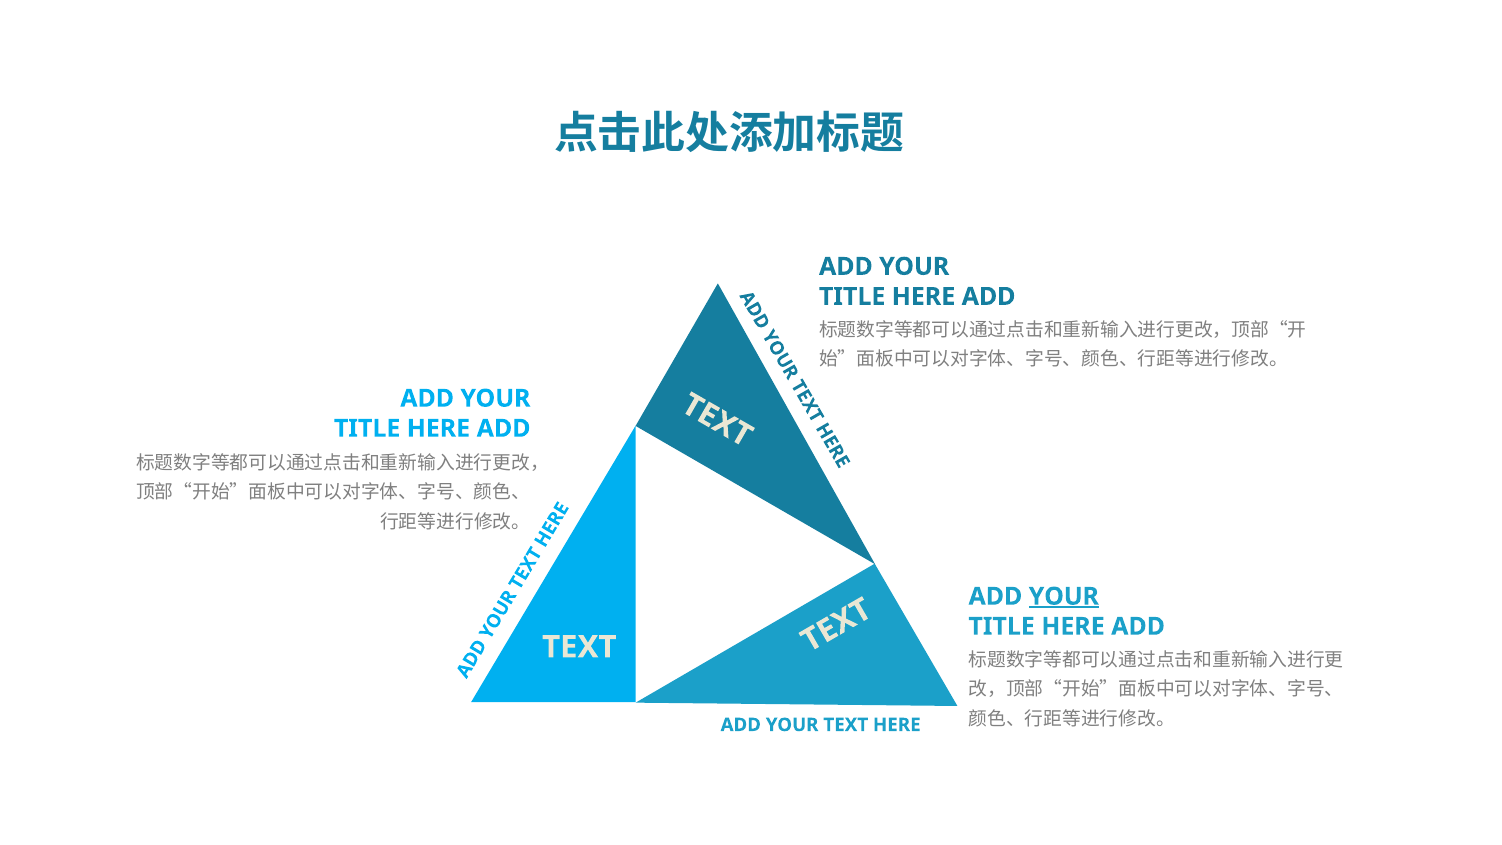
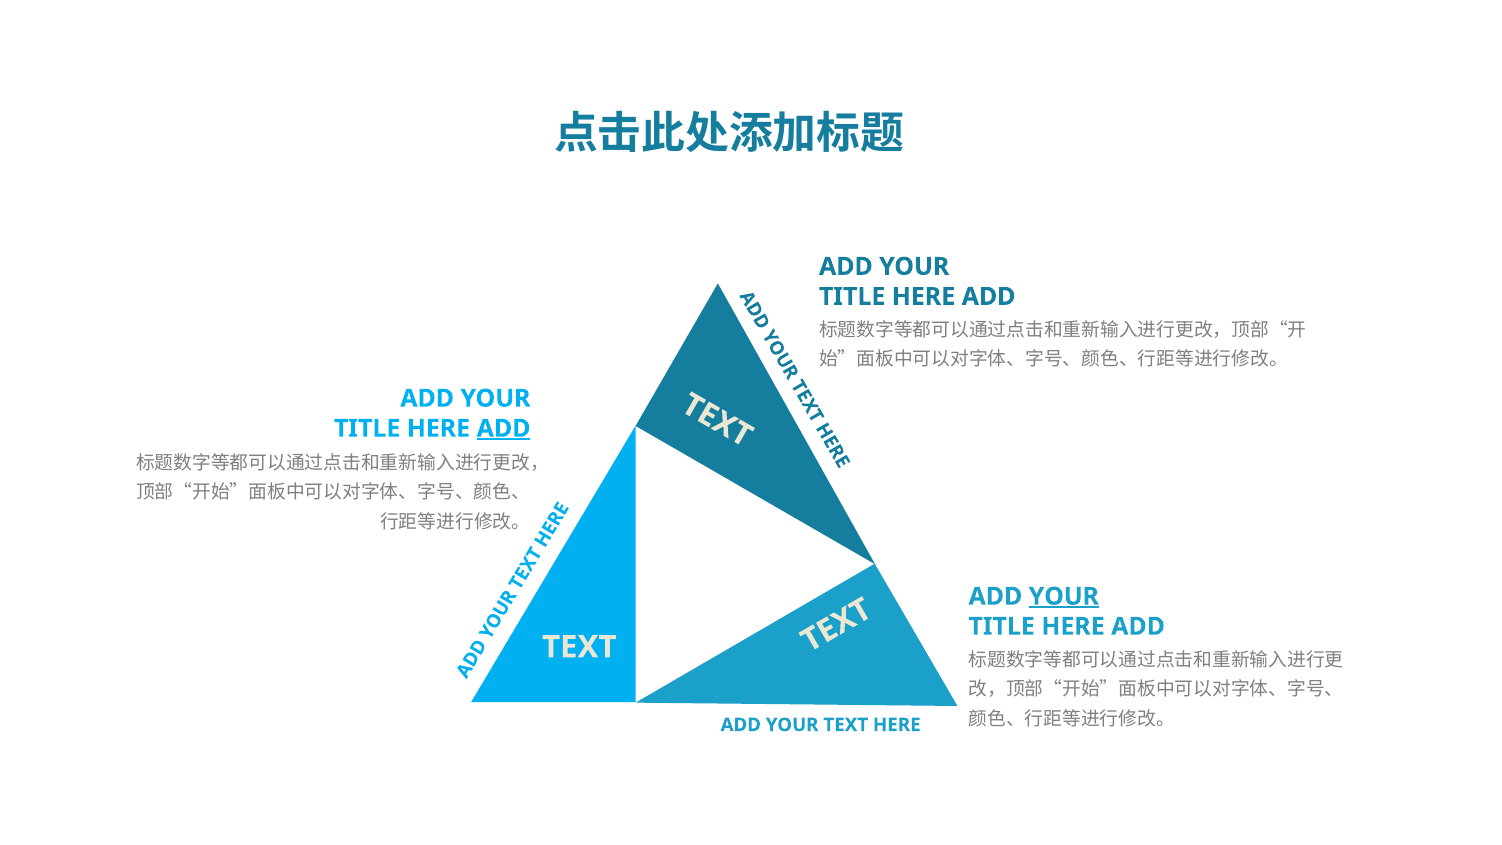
ADD underline: none -> present (504, 428)
